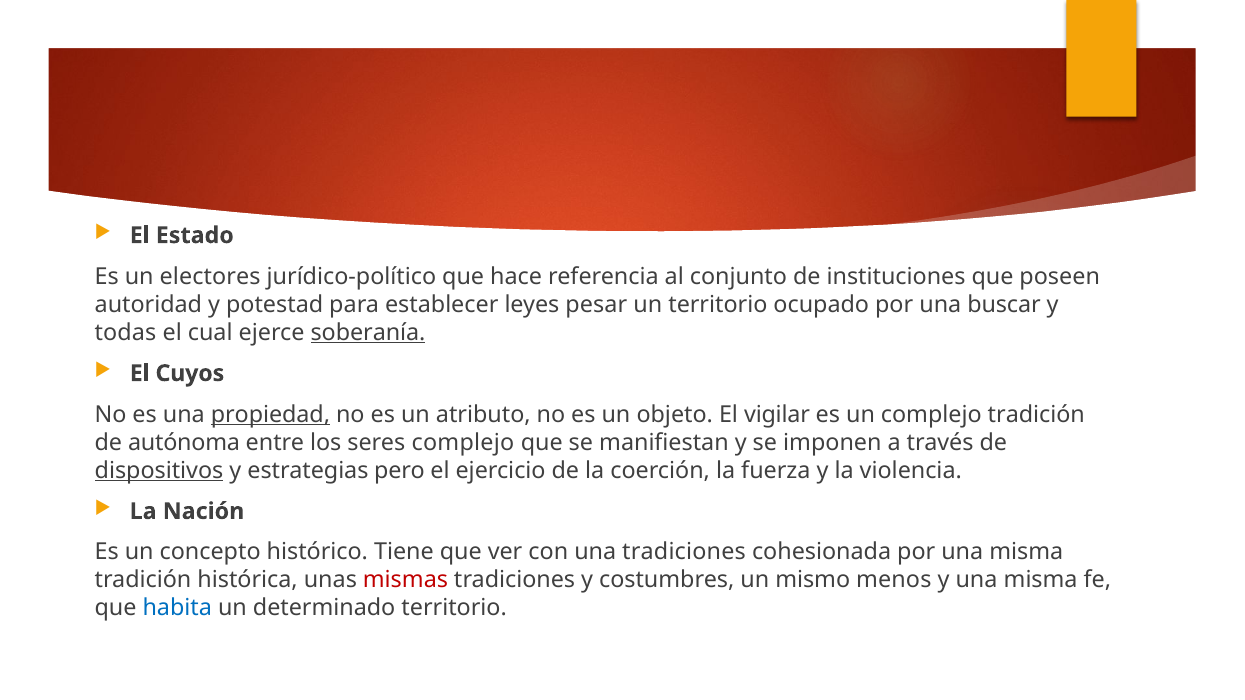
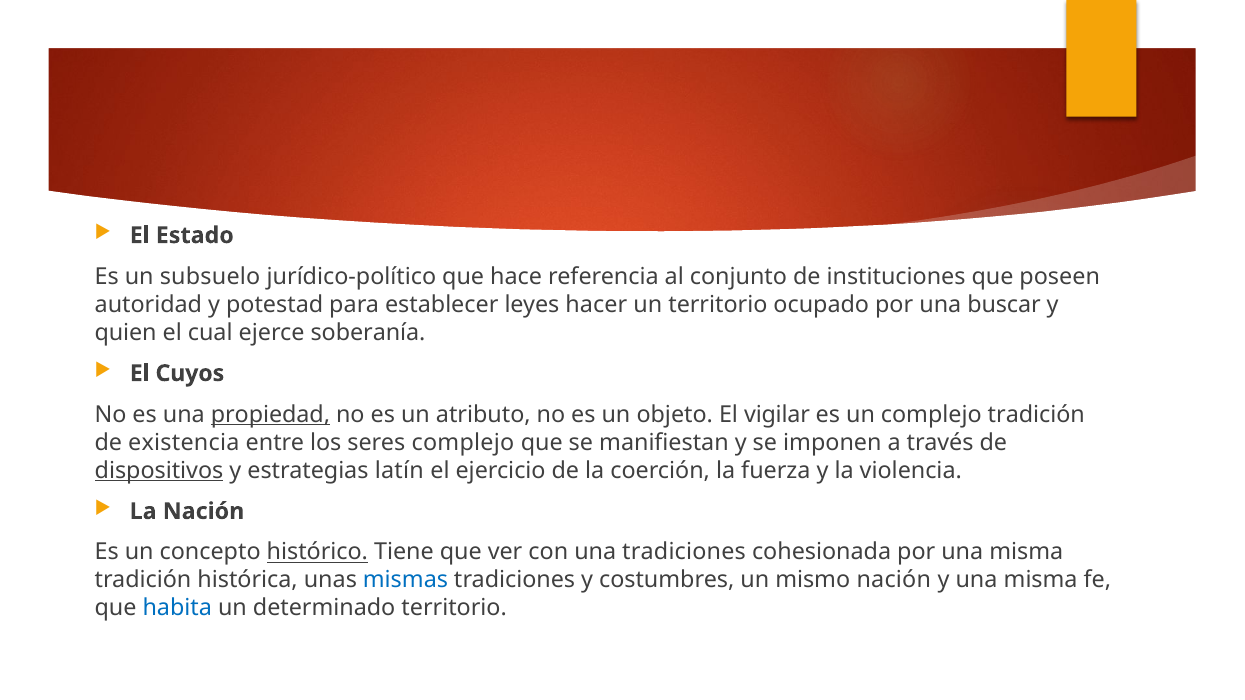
electores: electores -> subsuelo (210, 276)
pesar: pesar -> hacer (596, 305)
todas: todas -> quien (126, 333)
soberanía underline: present -> none (368, 333)
autónoma: autónoma -> existencia (184, 443)
pero: pero -> latín (399, 471)
histórico underline: none -> present (317, 553)
mismas colour: red -> blue (405, 581)
mismo menos: menos -> nación (894, 581)
